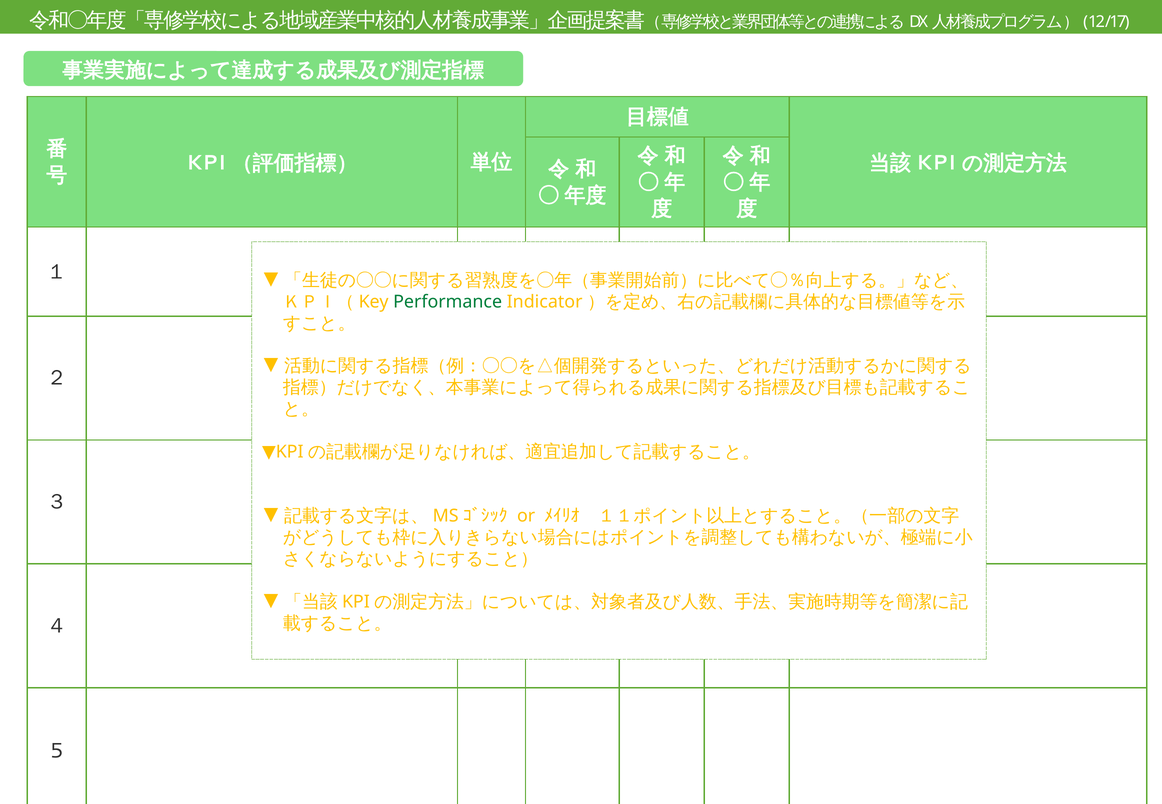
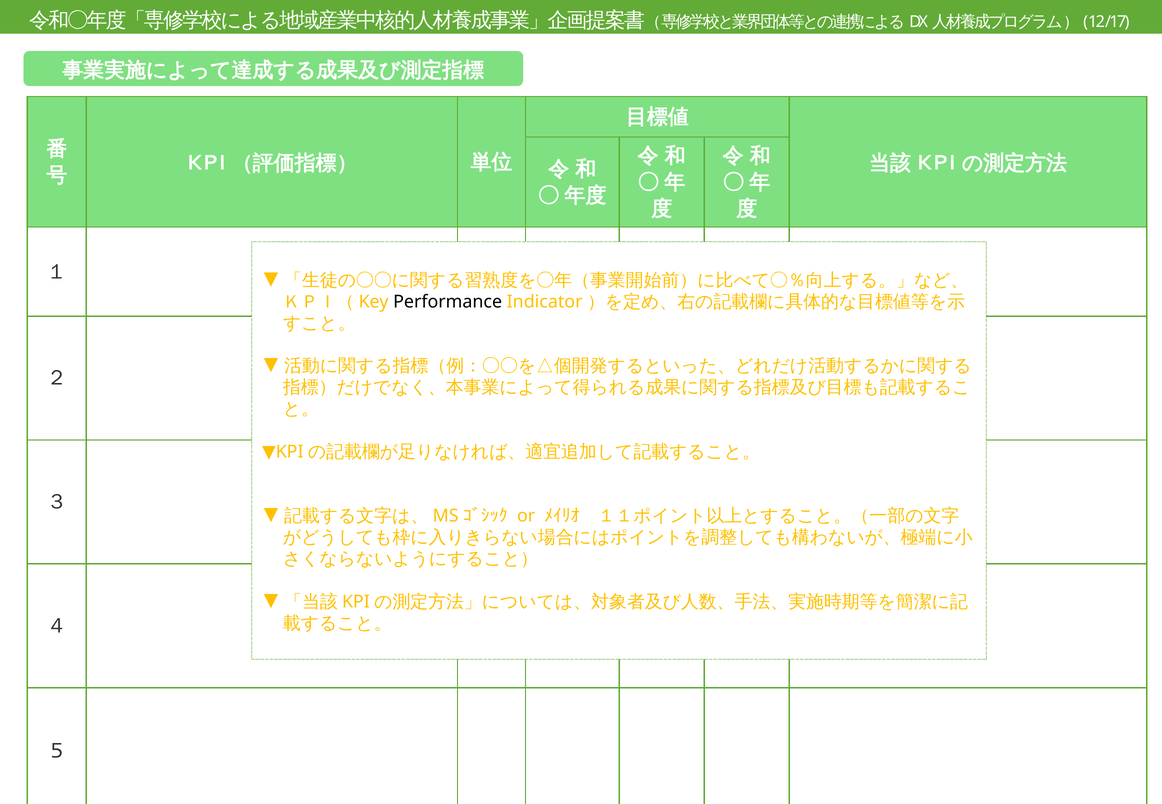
Performance colour: green -> black (448, 302)
